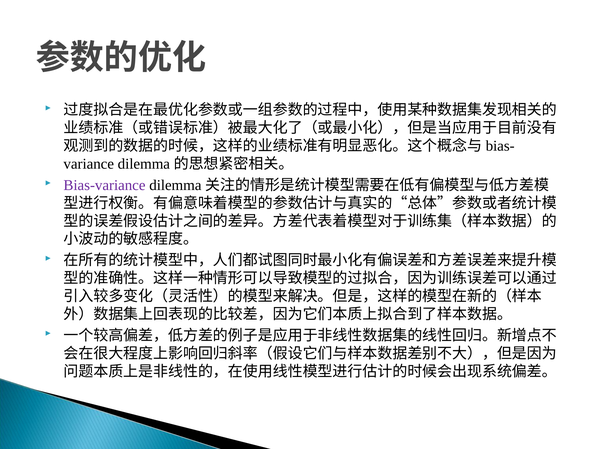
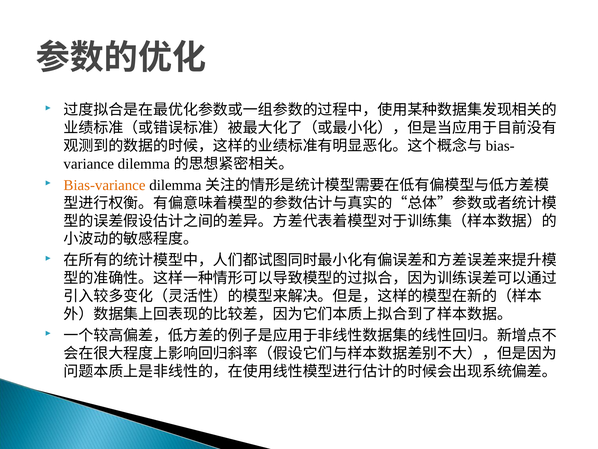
Bias-variance colour: purple -> orange (104, 185)
